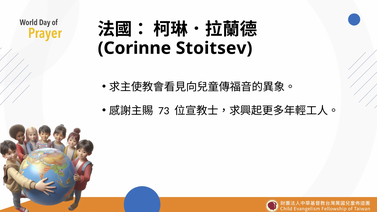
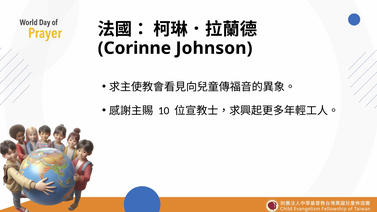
Stoitsev: Stoitsev -> Johnson (214, 48)
73: 73 -> 10 (164, 111)
